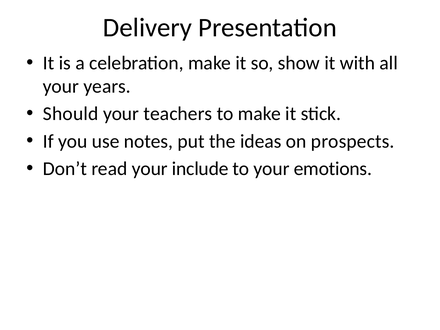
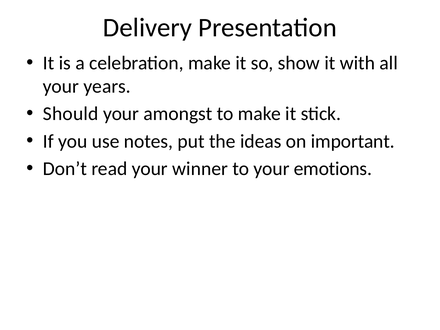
teachers: teachers -> amongst (178, 114)
prospects: prospects -> important (353, 141)
include: include -> winner (200, 169)
